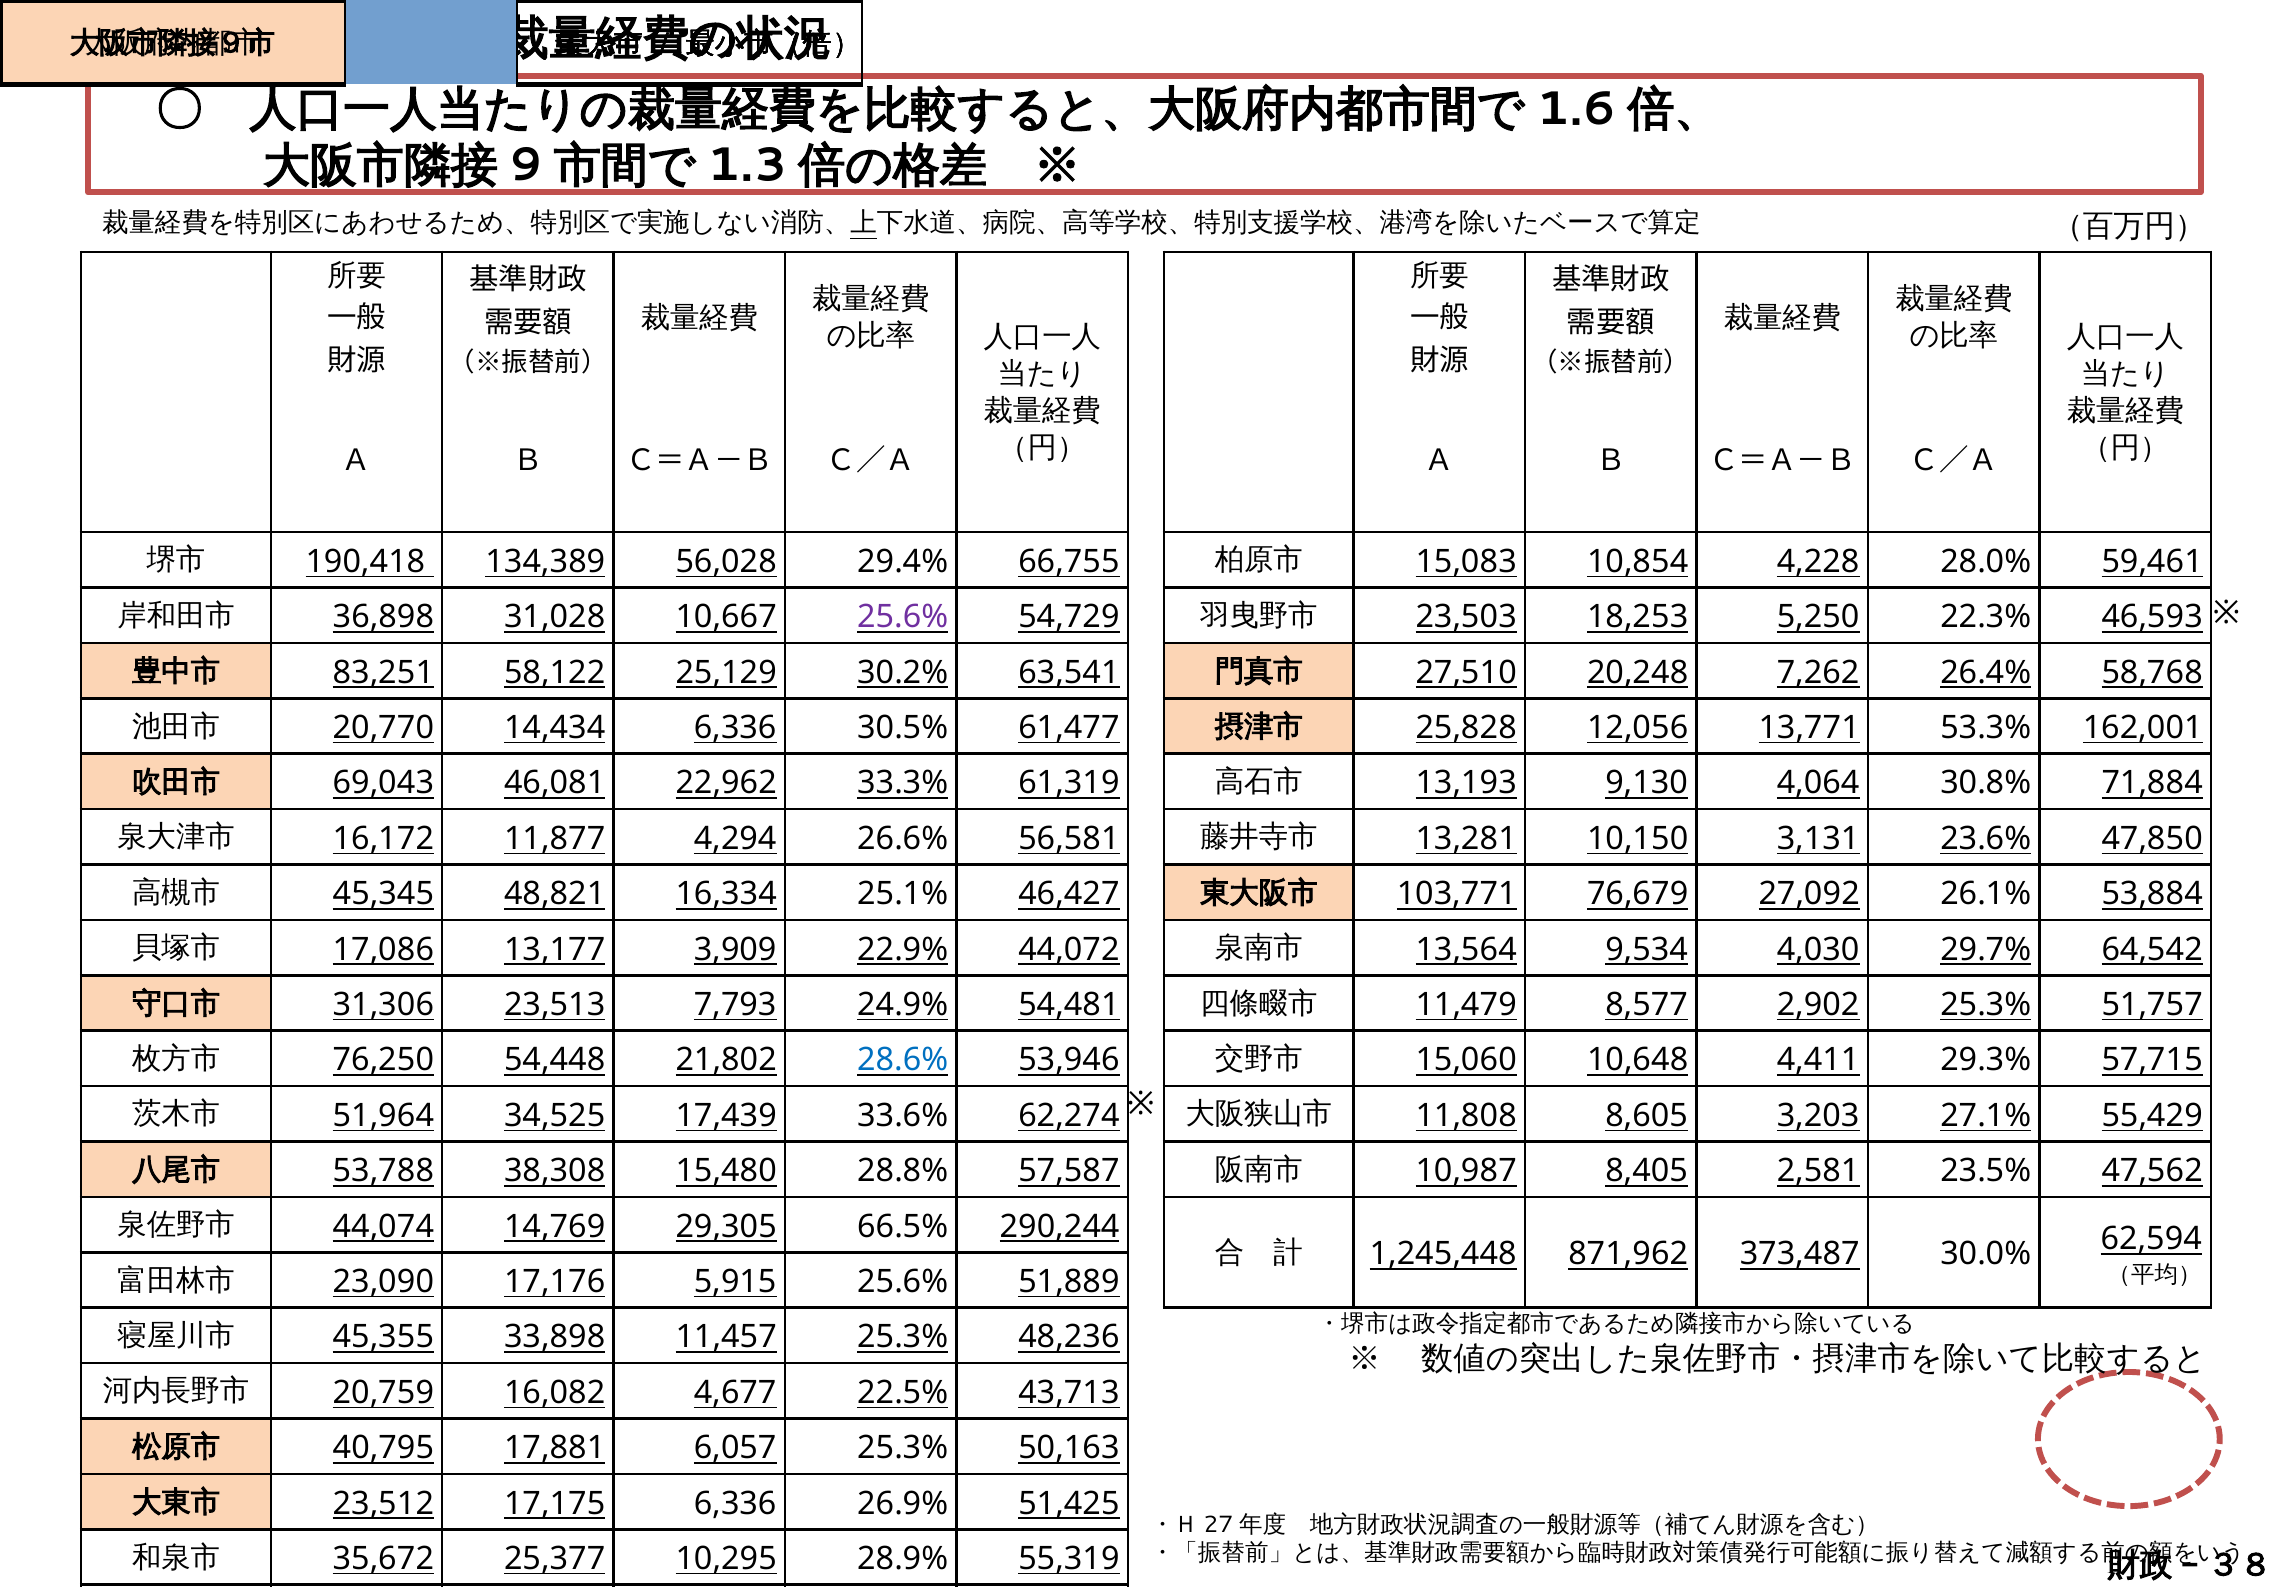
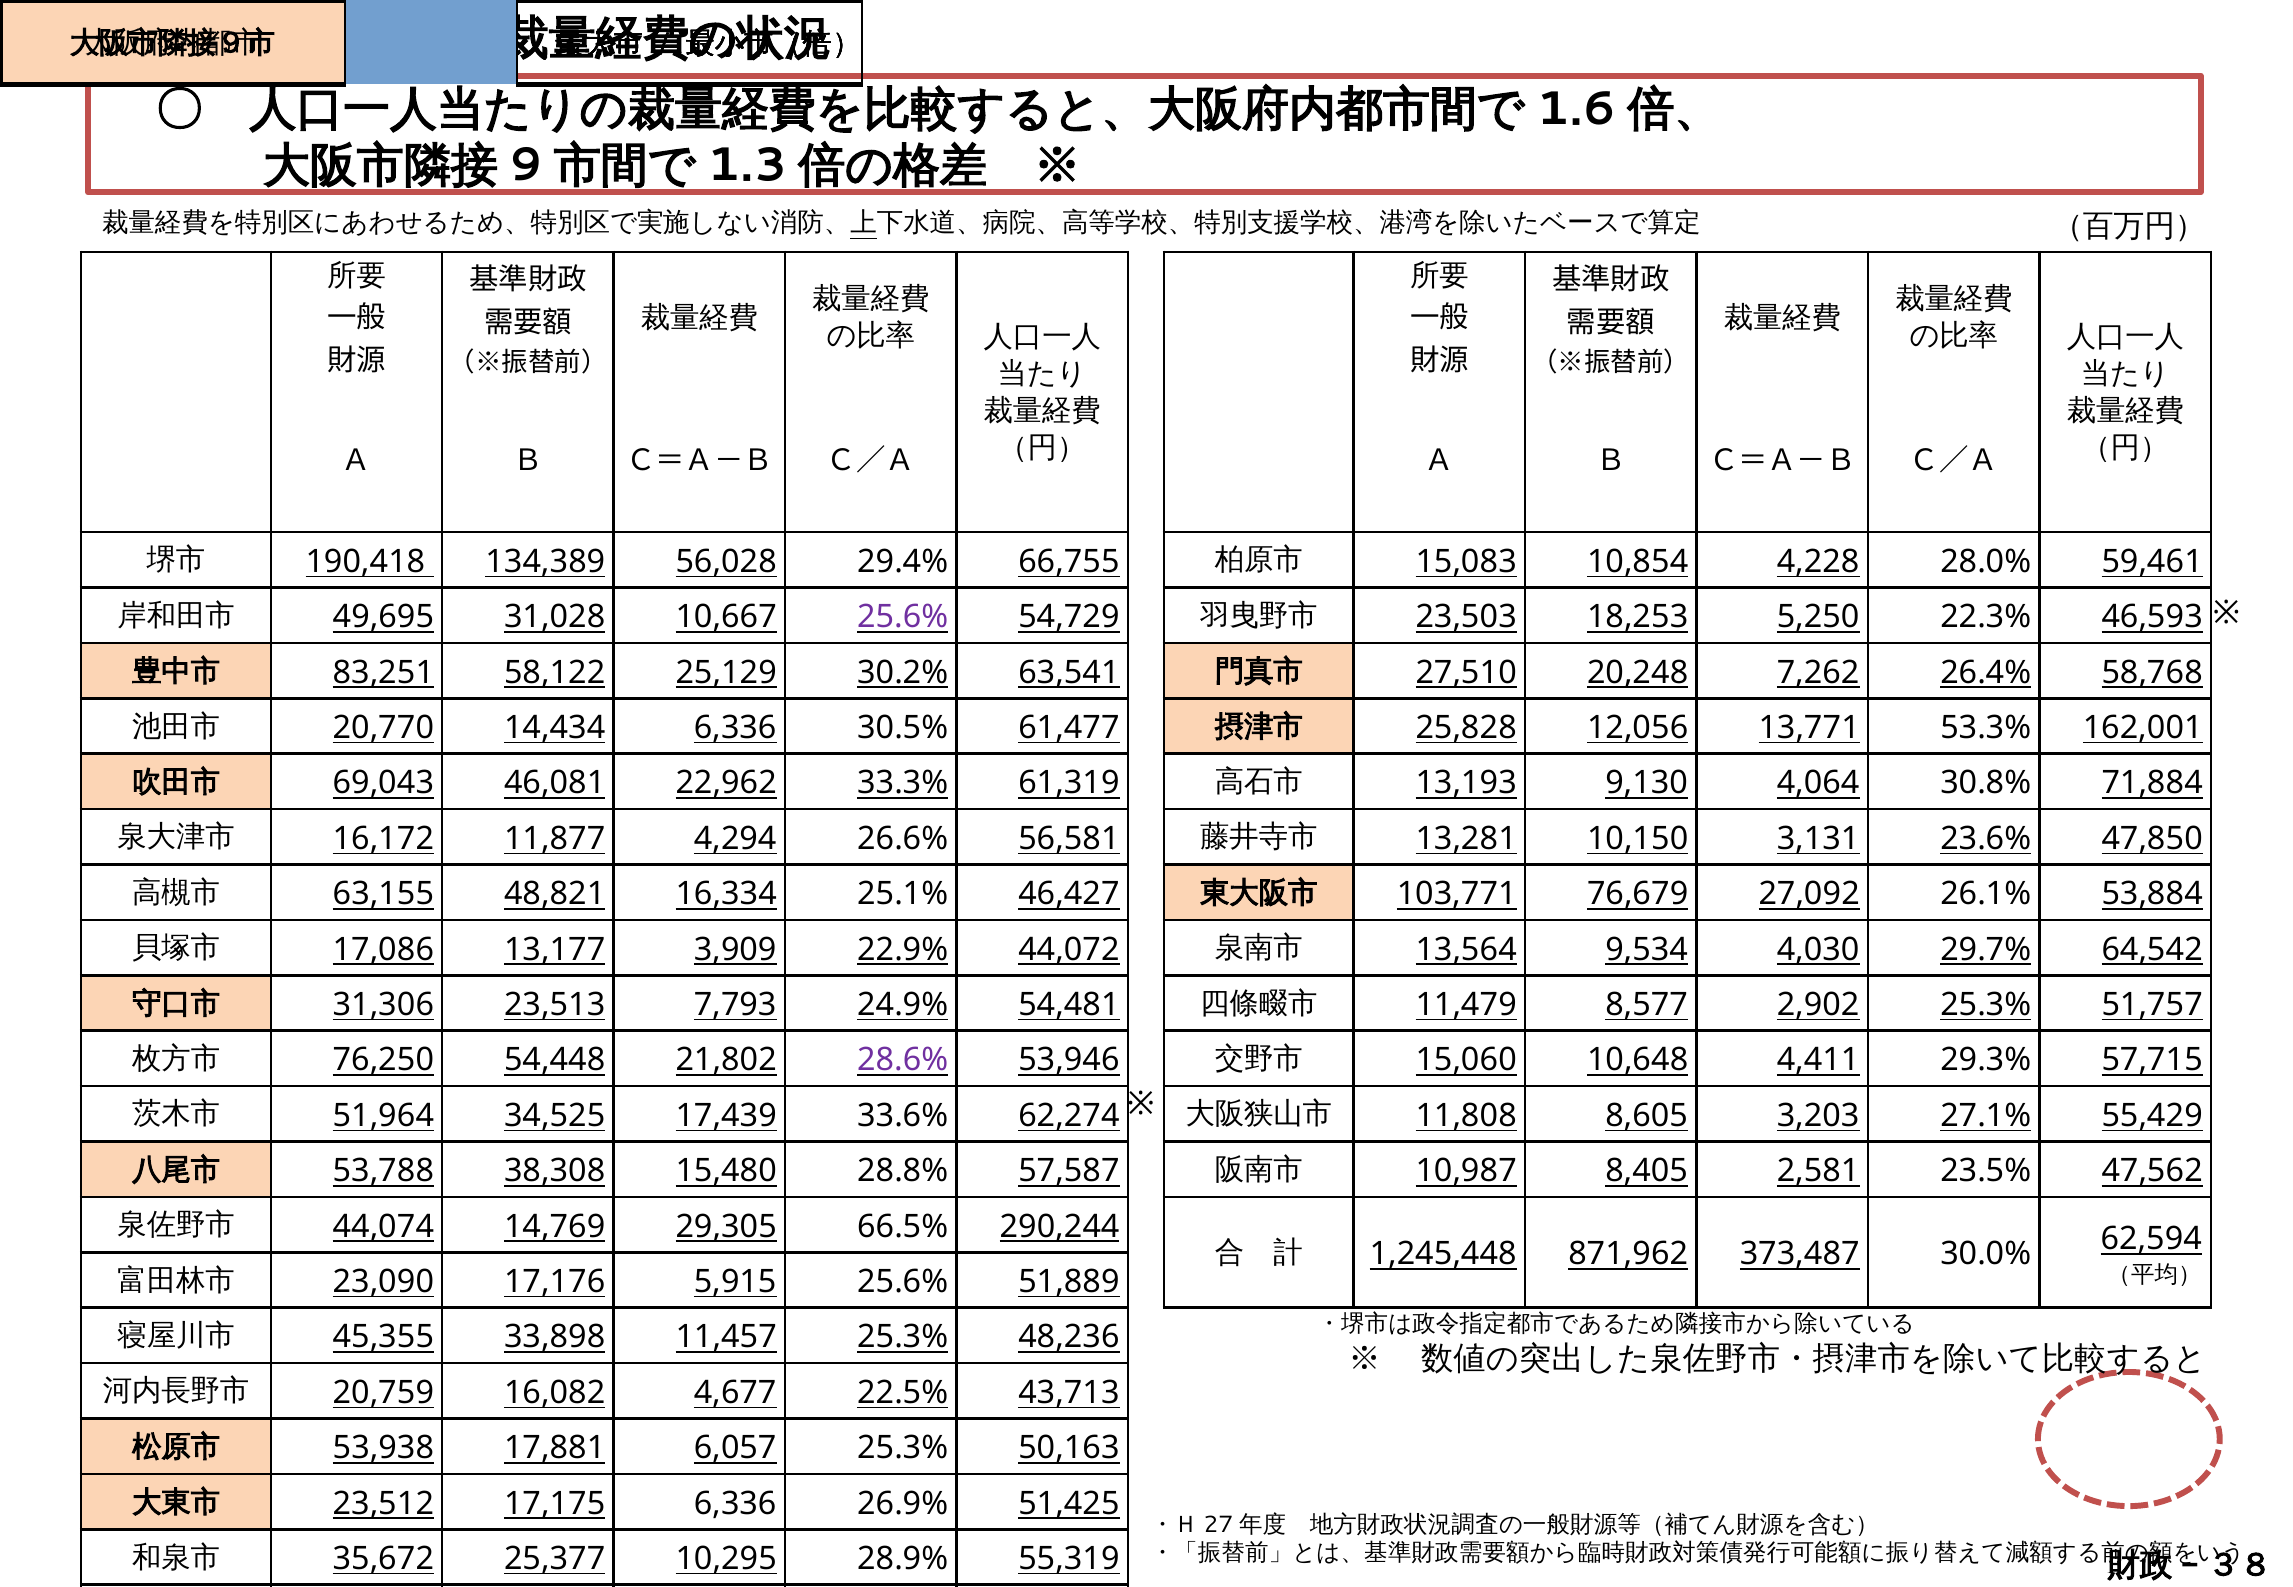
36,898: 36,898 -> 49,695 (383, 617)
45,345: 45,345 -> 63,155 (383, 894)
28.6% colour: blue -> purple (903, 1061)
40,795: 40,795 -> 53,938 (383, 1448)
